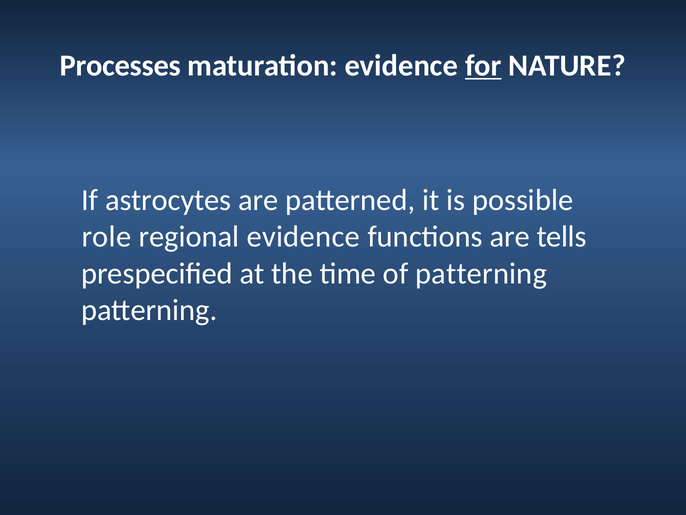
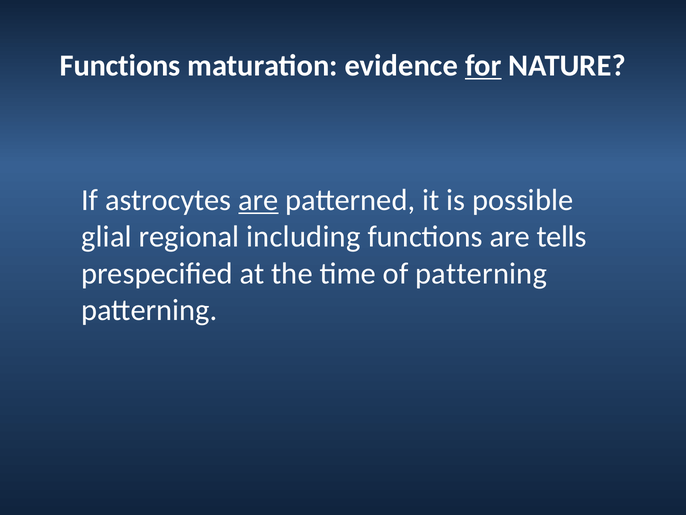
Processes: Processes -> Functions (120, 66)
are underline: none -> present (258, 200)
role: role -> glial (106, 237)
regional evidence: evidence -> including (303, 237)
